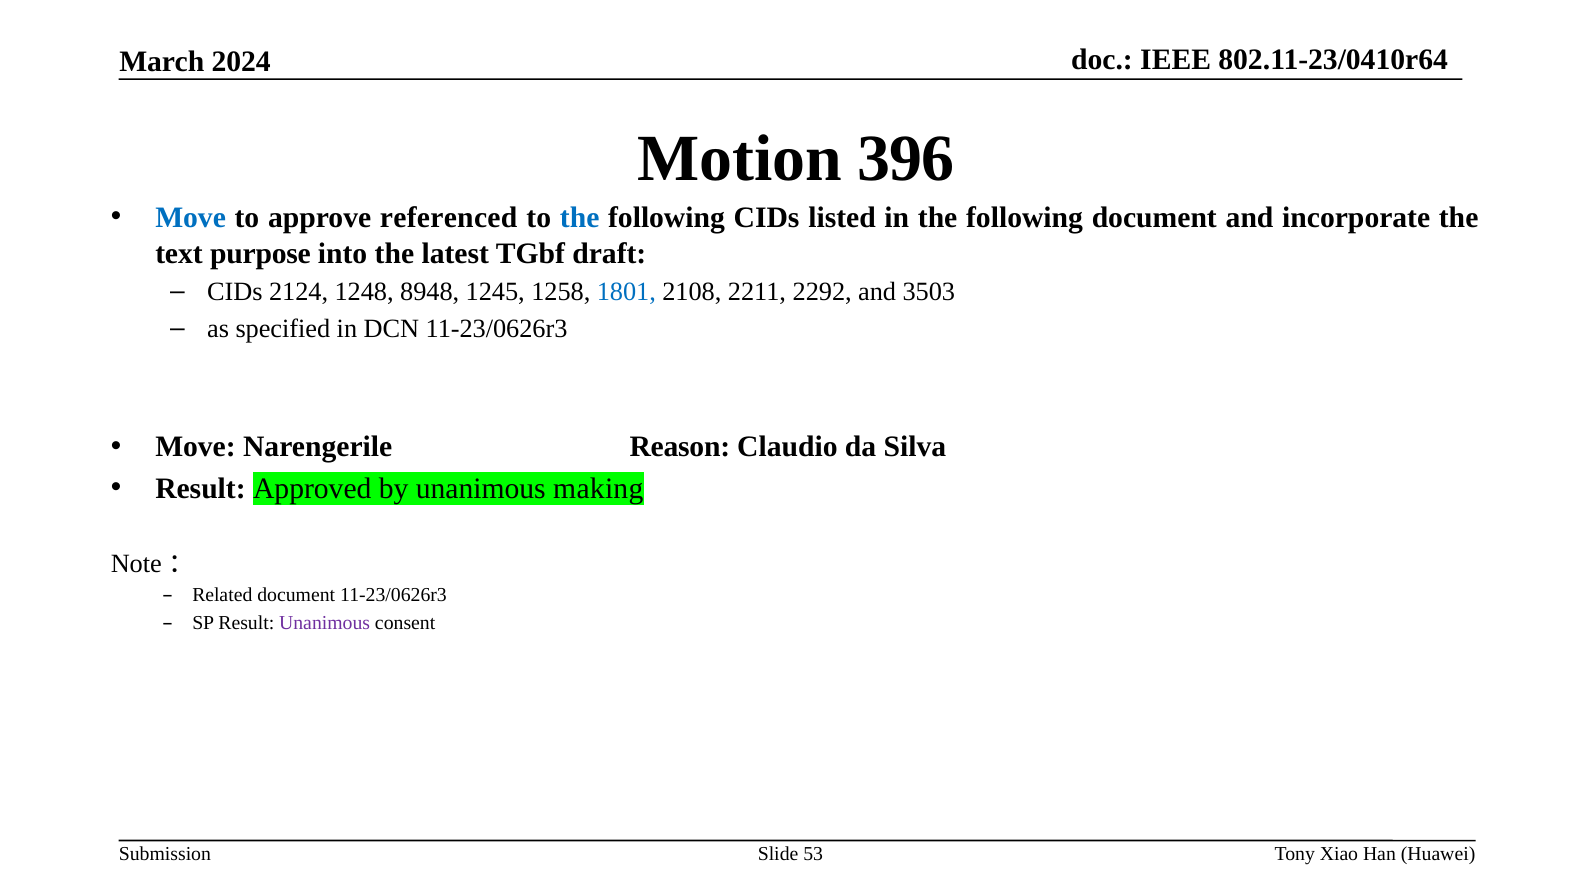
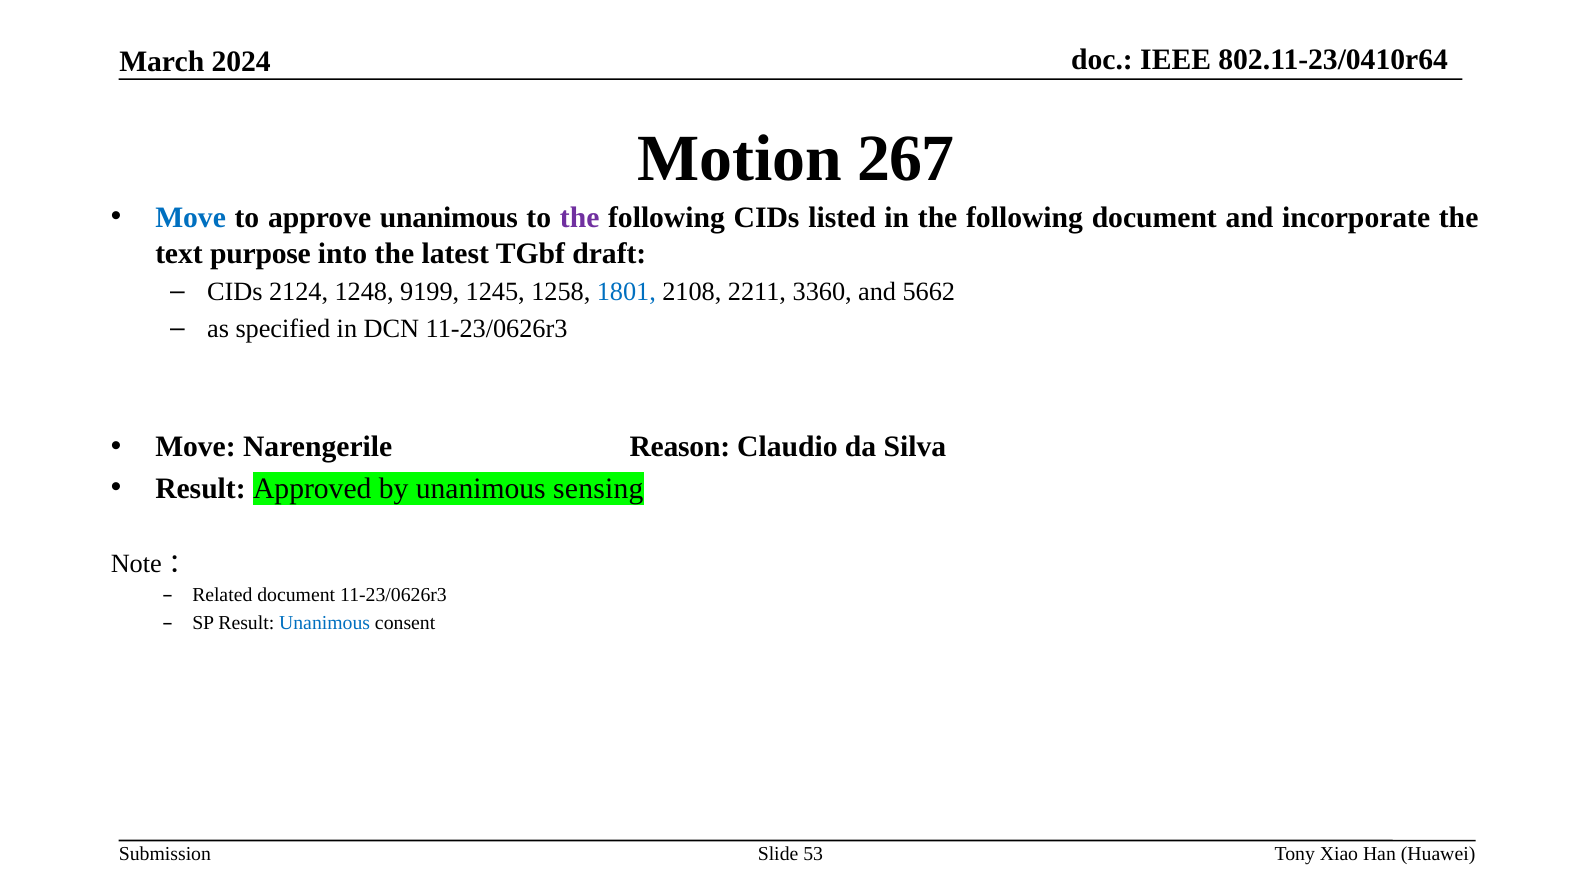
396: 396 -> 267 (906, 159)
approve referenced: referenced -> unanimous (449, 218)
the colour: blue -> purple (580, 218)
8948: 8948 -> 9199 (430, 292)
2292: 2292 -> 3360 (822, 292)
3503: 3503 -> 5662 (929, 292)
making: making -> sensing (598, 488)
Unanimous colour: purple -> blue (325, 623)
